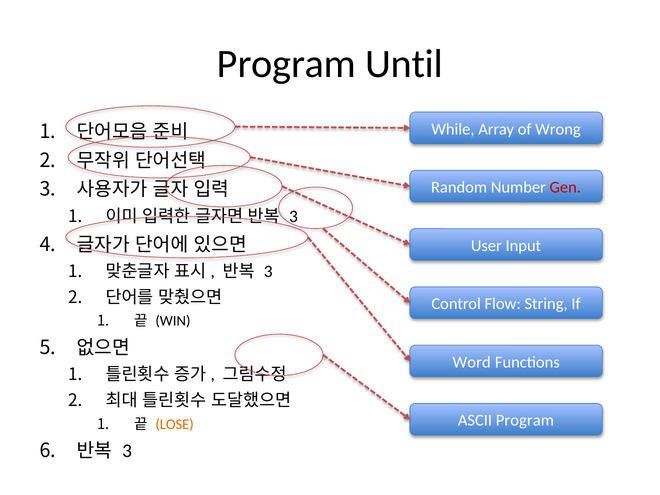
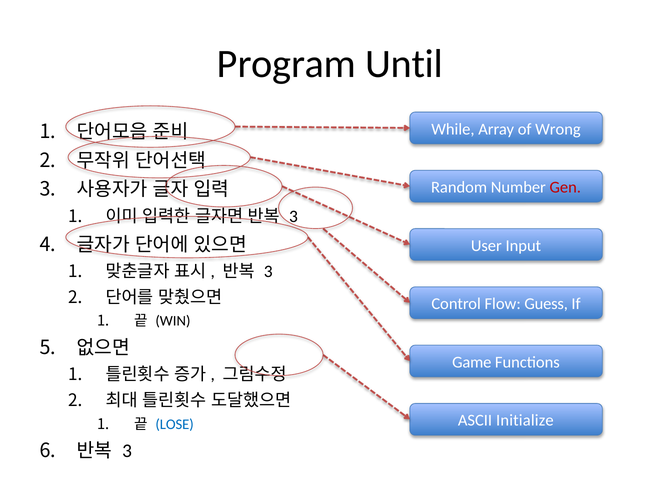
String: String -> Guess (546, 304)
Word: Word -> Game (472, 362)
ASCII Program: Program -> Initialize (525, 420)
LOSE colour: orange -> blue (175, 424)
